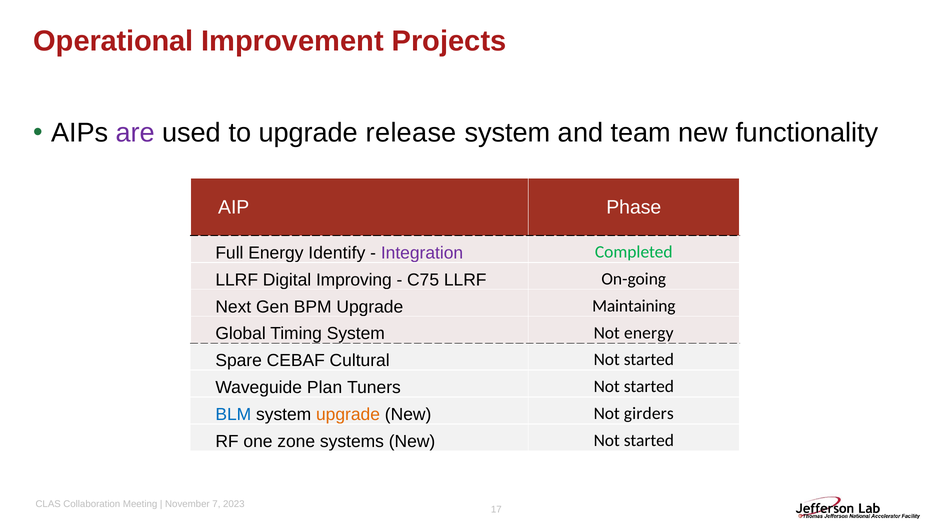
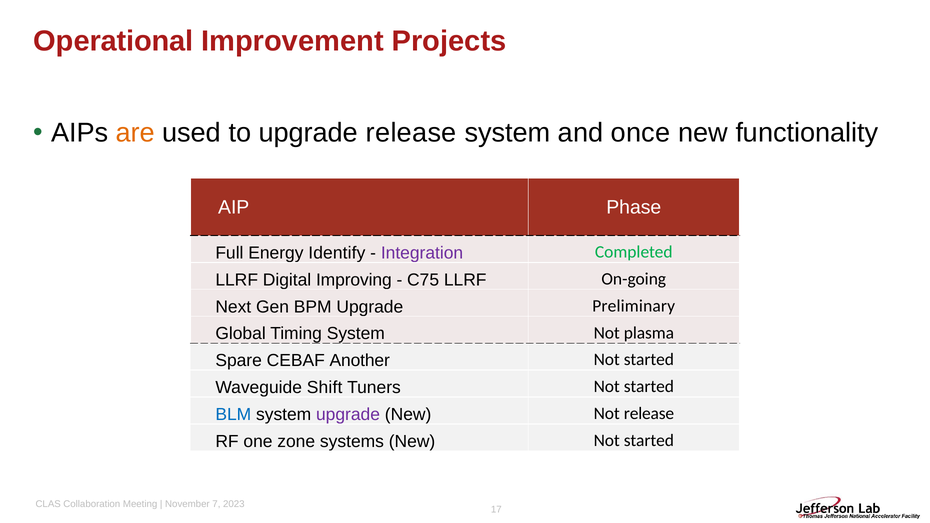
are colour: purple -> orange (135, 133)
team: team -> once (641, 133)
Maintaining: Maintaining -> Preliminary (634, 306)
Not energy: energy -> plasma (649, 333)
Cultural: Cultural -> Another (360, 361)
Plan: Plan -> Shift (325, 388)
upgrade colour: orange -> purple (348, 415)
Not girders: girders -> release (649, 414)
